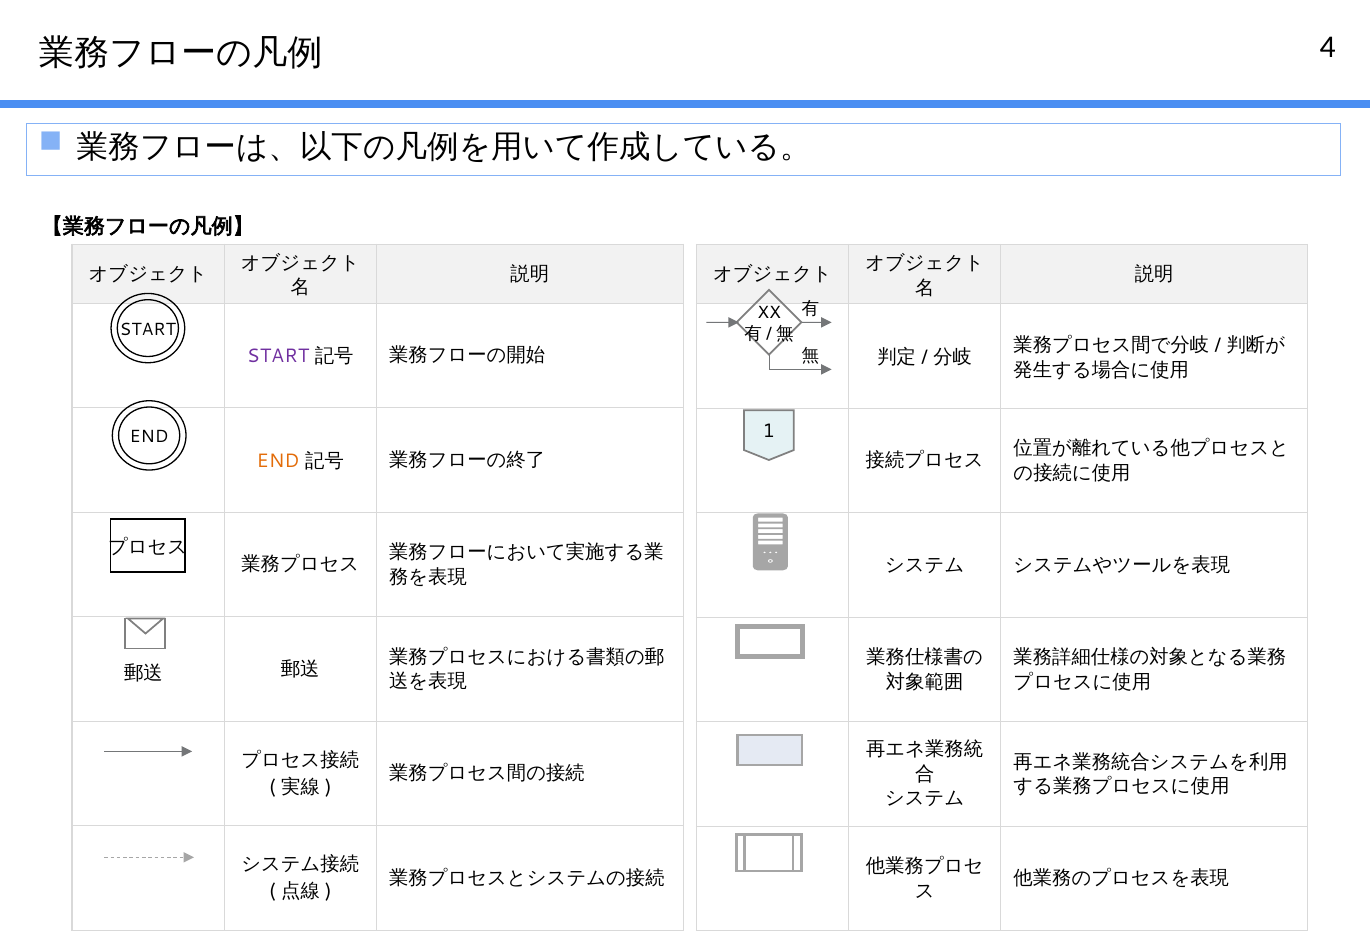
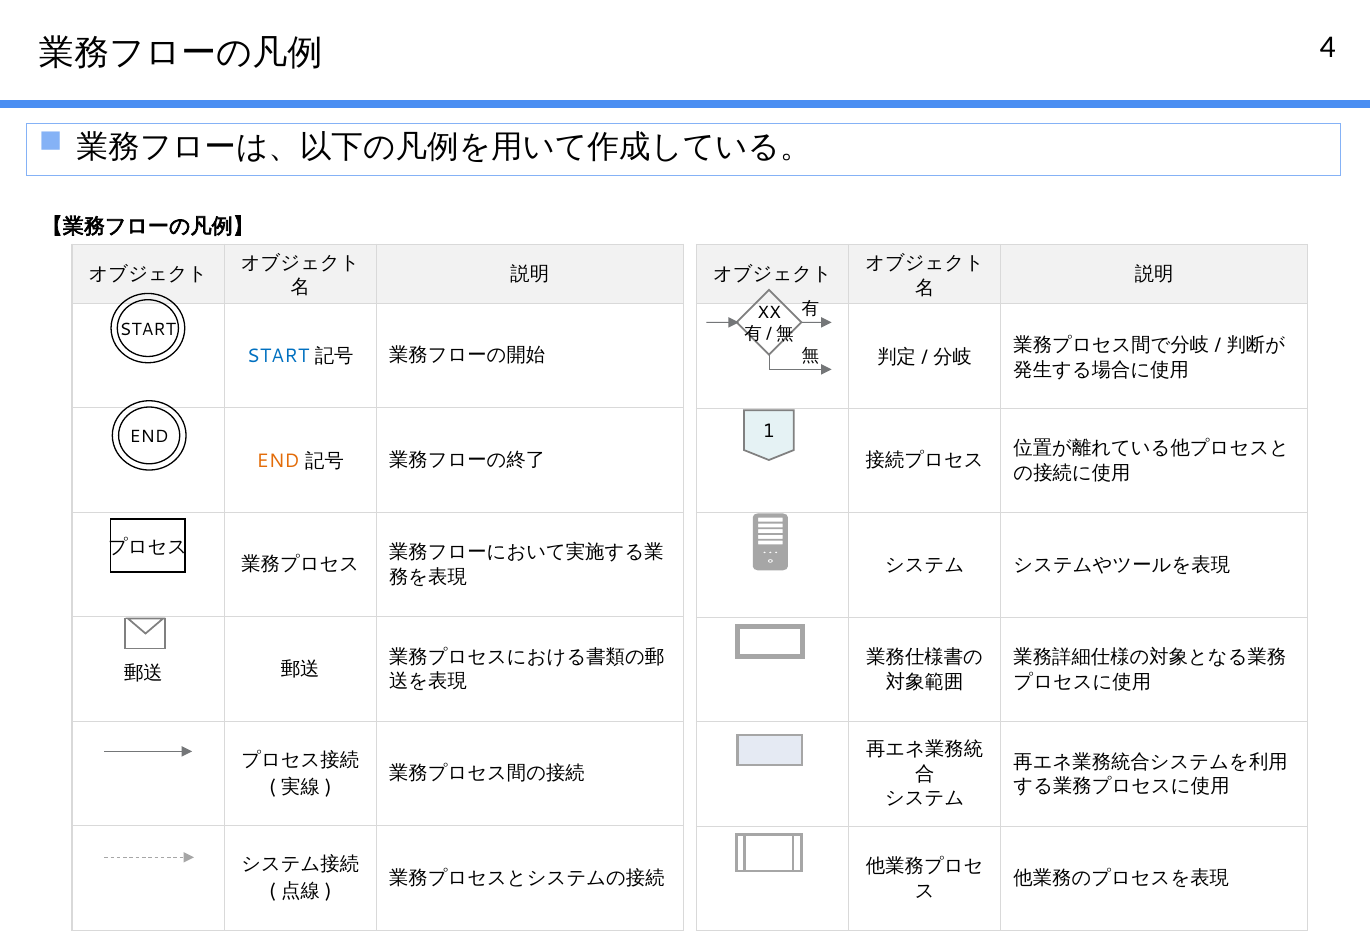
START colour: purple -> blue (278, 357)
